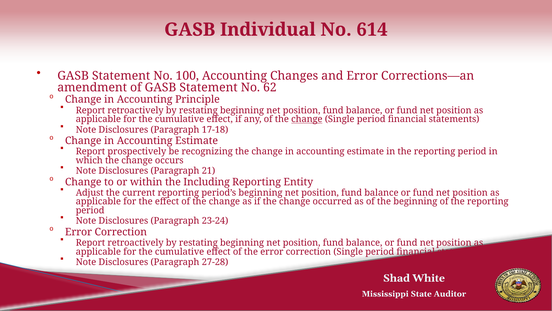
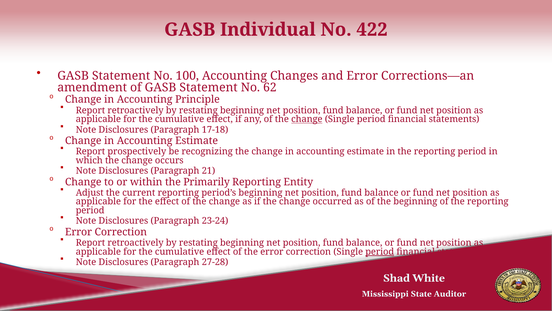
614: 614 -> 422 (372, 30)
Including: Including -> Primarily (207, 182)
period underline: none -> present (380, 251)
